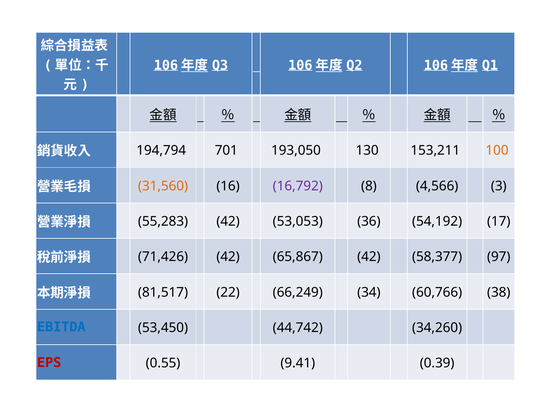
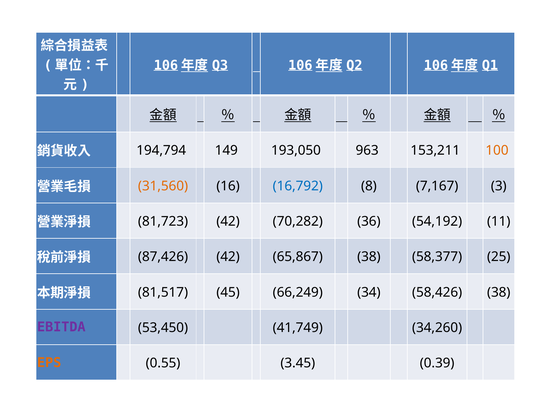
701: 701 -> 149 (226, 150)
130: 130 -> 963 (367, 150)
16,792 colour: purple -> blue (298, 186)
4,566: 4,566 -> 7,167 (437, 186)
55,283: 55,283 -> 81,723 (163, 221)
53,053: 53,053 -> 70,282 (298, 221)
17: 17 -> 11 (499, 221)
71,426: 71,426 -> 87,426 (163, 257)
65,867 42: 42 -> 38 (369, 257)
97: 97 -> 25 (499, 257)
22: 22 -> 45 (228, 292)
60,766: 60,766 -> 58,426 (437, 292)
EBITDA colour: blue -> purple (61, 327)
44,742: 44,742 -> 41,749 (298, 327)
EPS colour: red -> orange (49, 362)
9.41: 9.41 -> 3.45 (298, 363)
